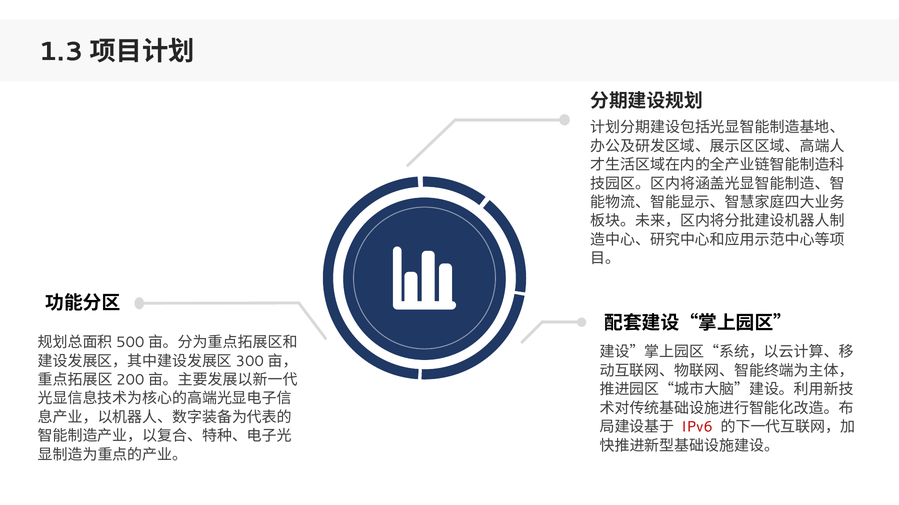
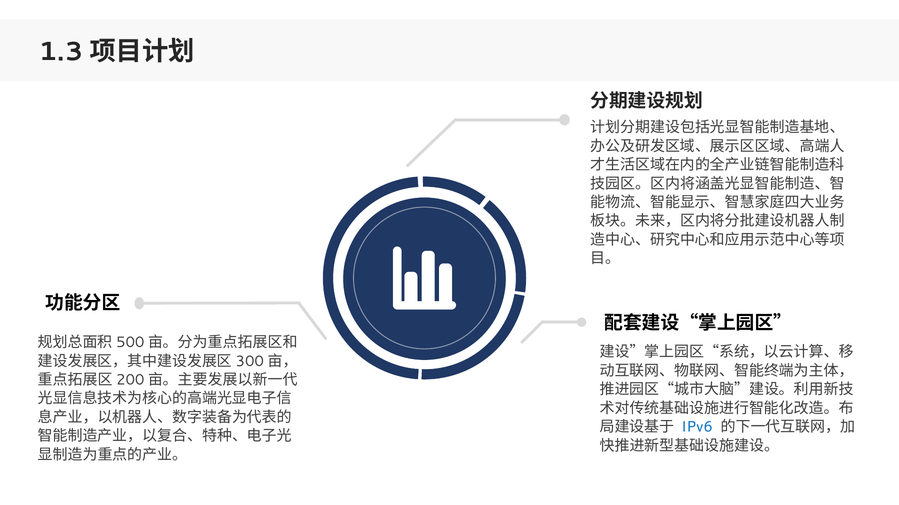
IPv6 colour: red -> blue (697, 427)
